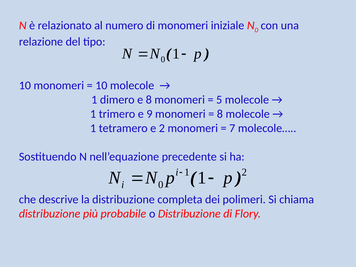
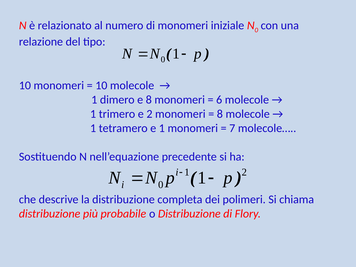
5: 5 -> 6 (219, 100)
e 9: 9 -> 2 (149, 114)
e 2: 2 -> 1 (162, 128)
